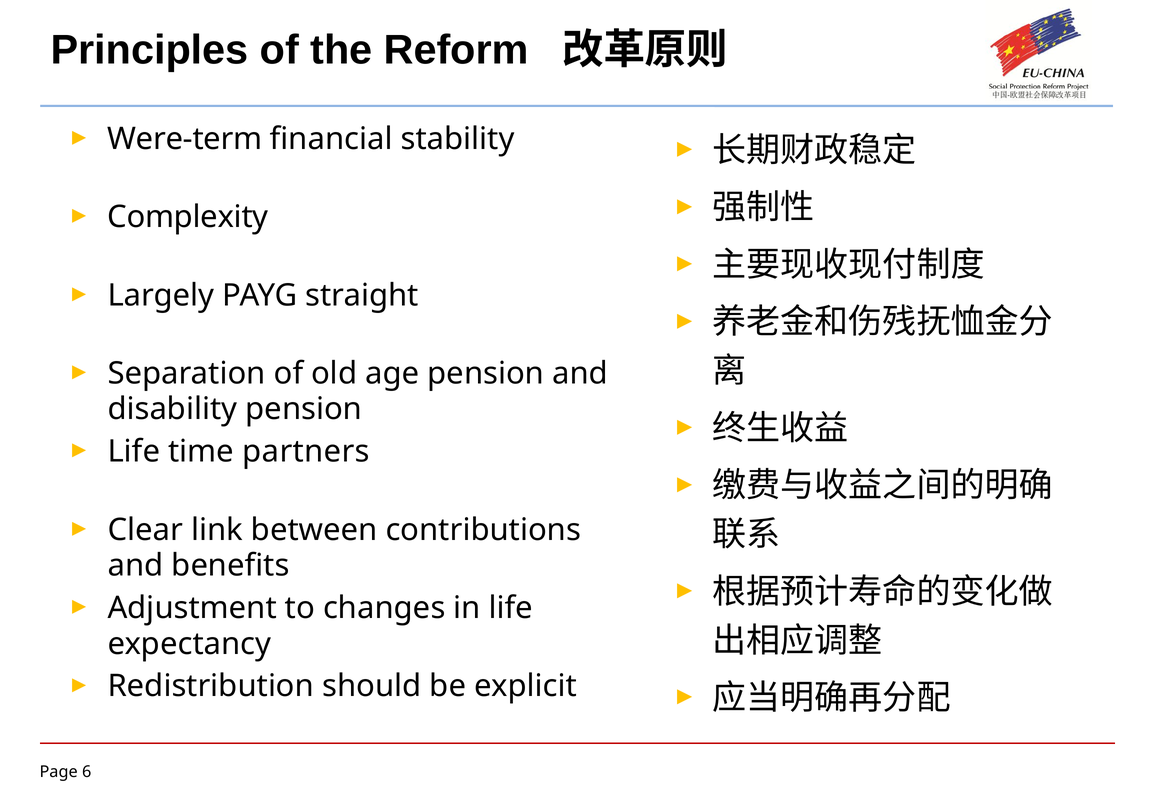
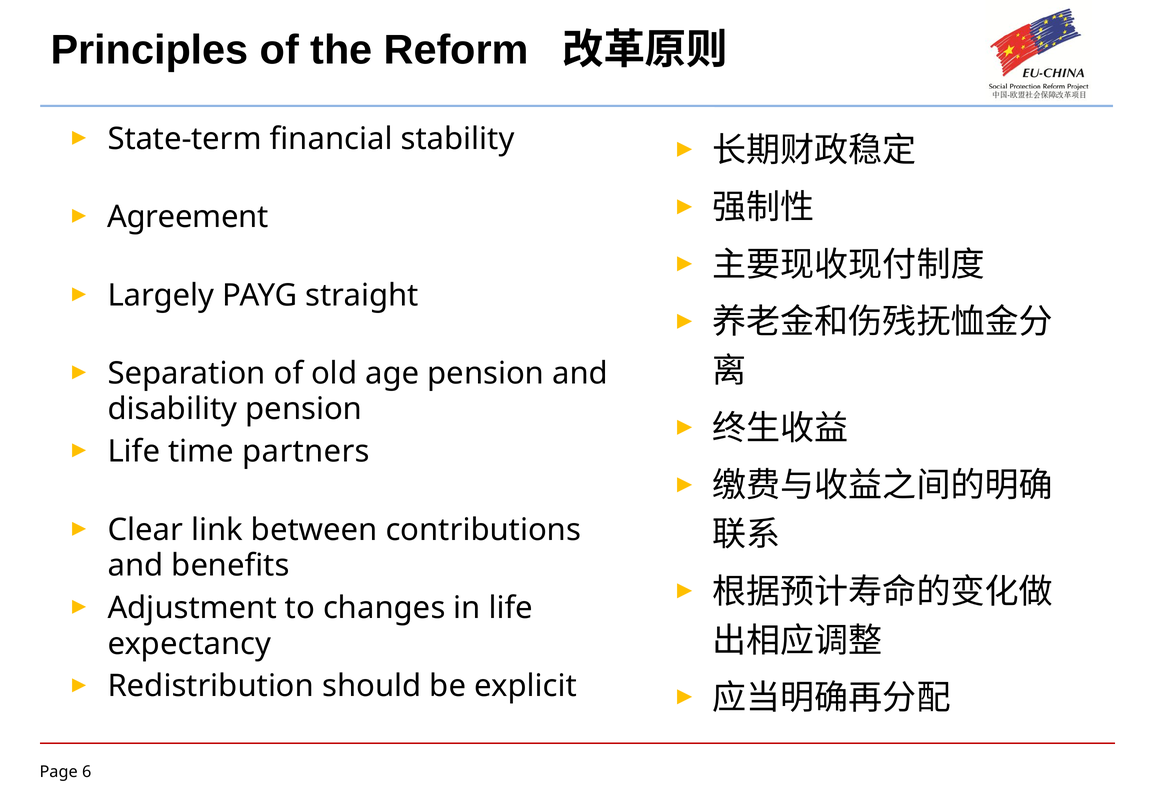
Were-term: Were-term -> State-term (185, 139)
Complexity: Complexity -> Agreement (188, 217)
